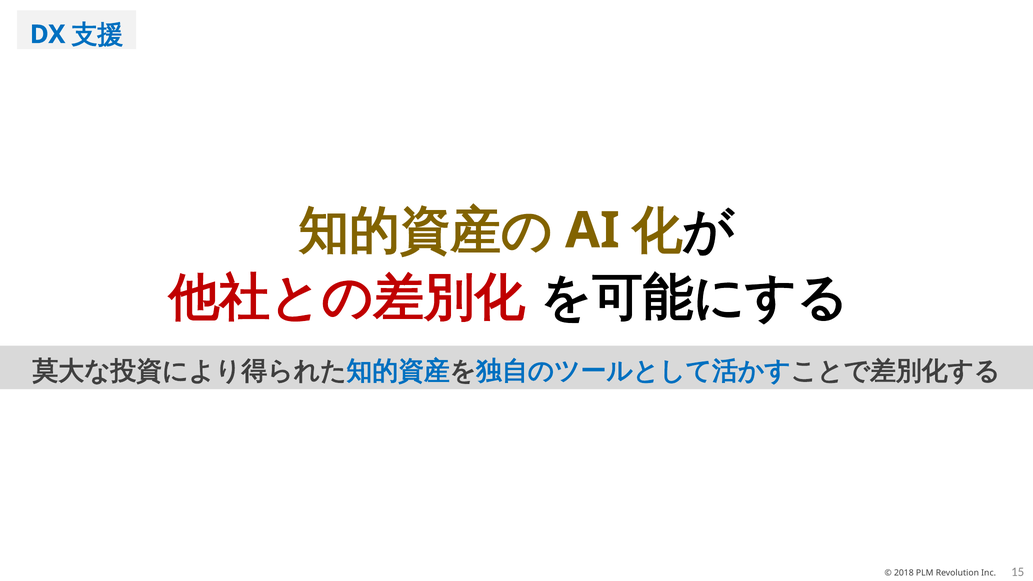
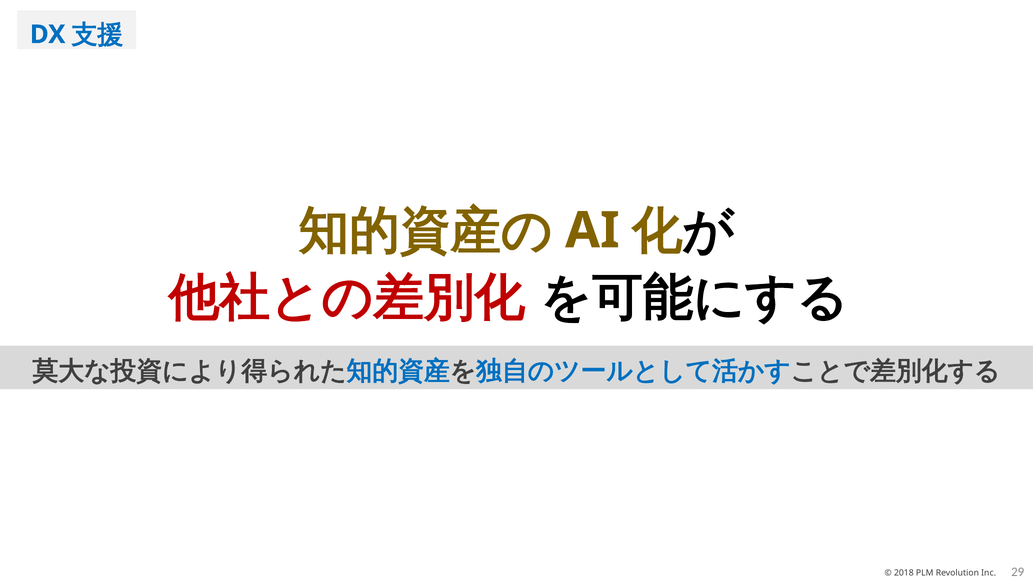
15: 15 -> 29 (1018, 572)
